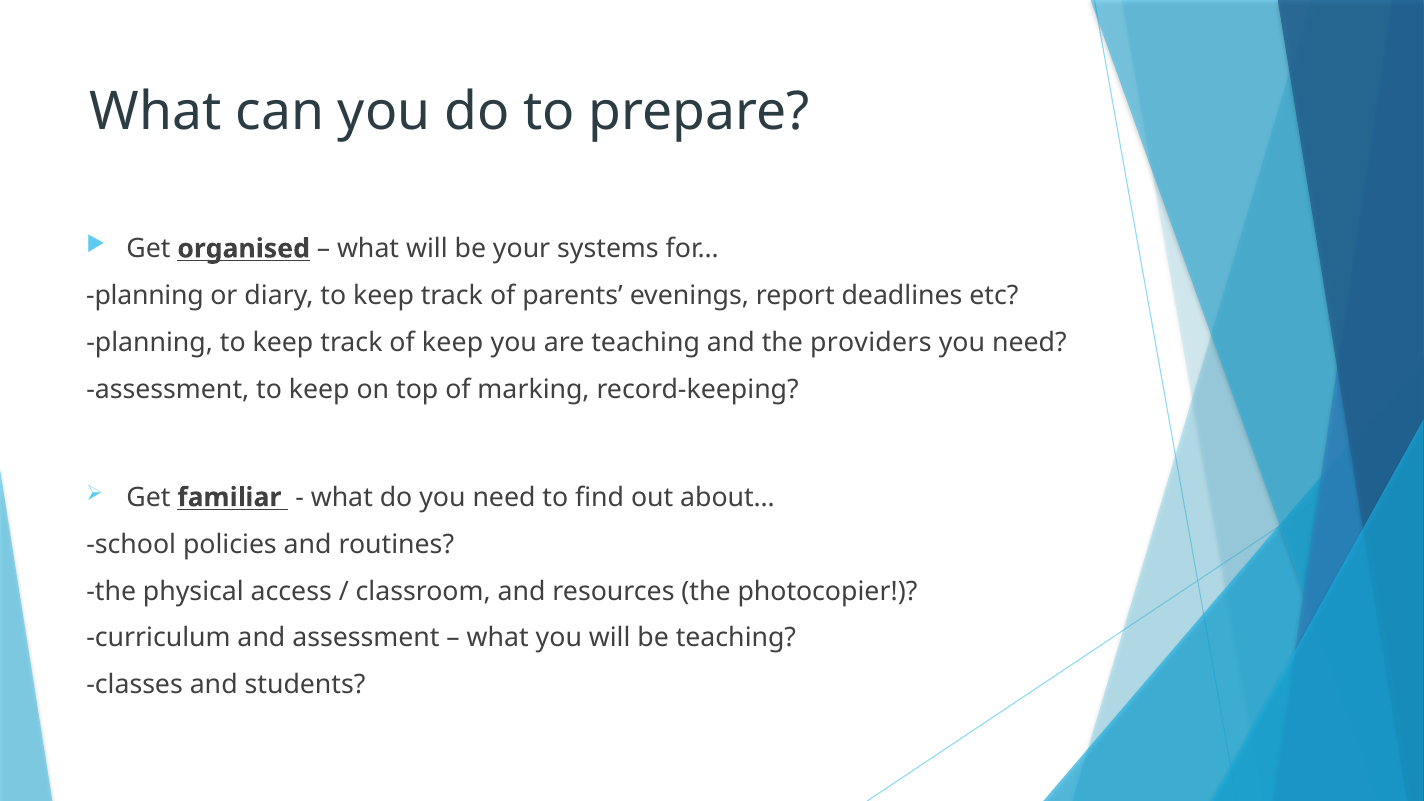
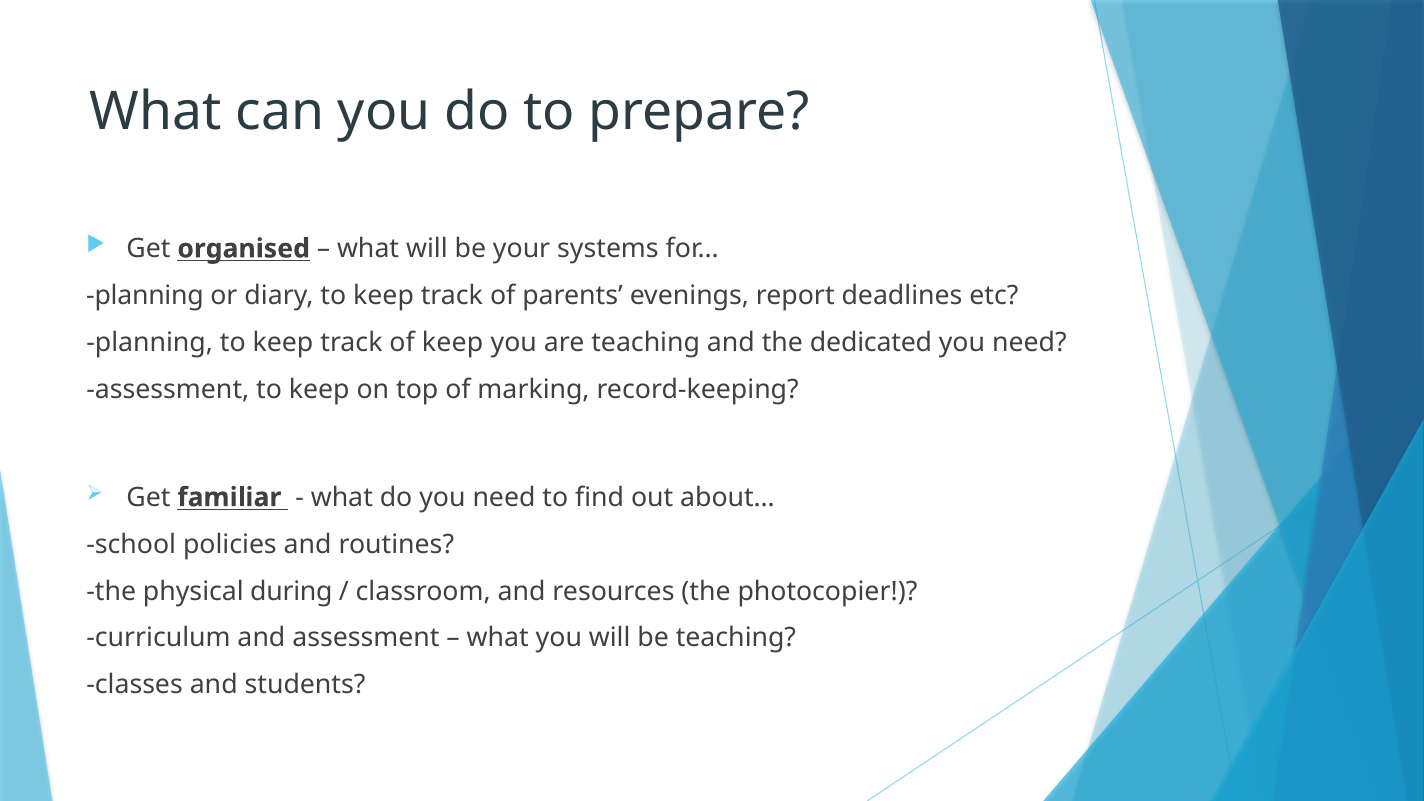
providers: providers -> dedicated (871, 342)
access: access -> during (291, 591)
